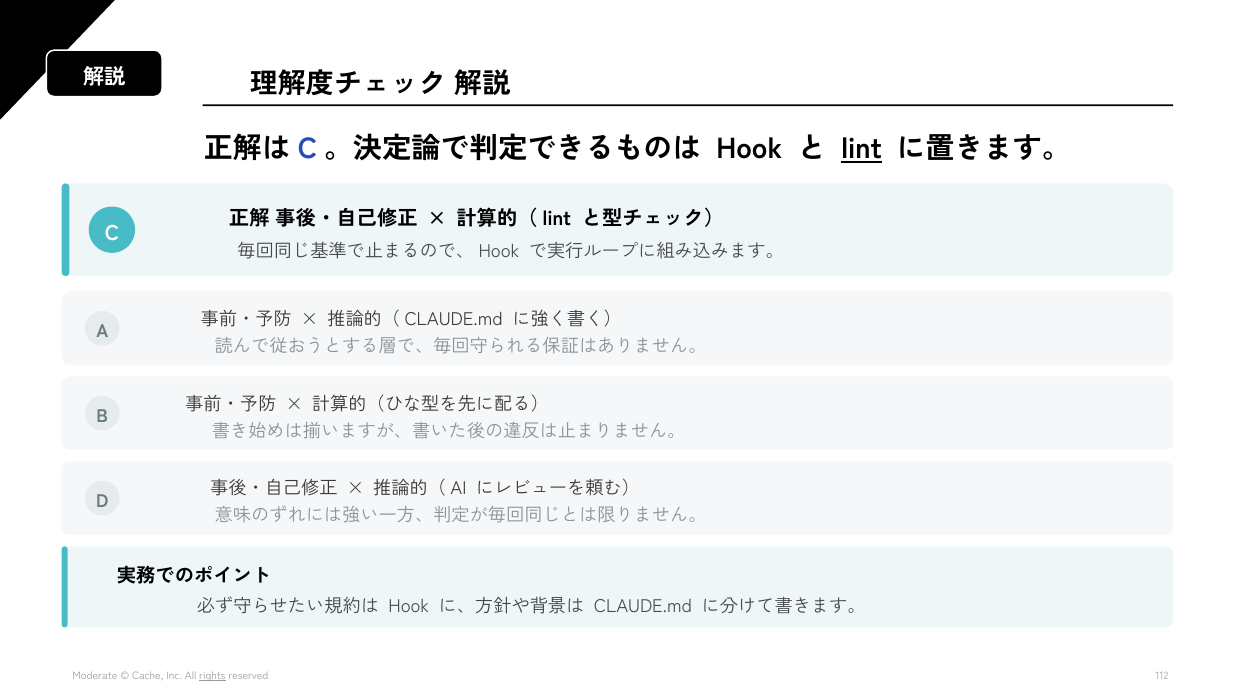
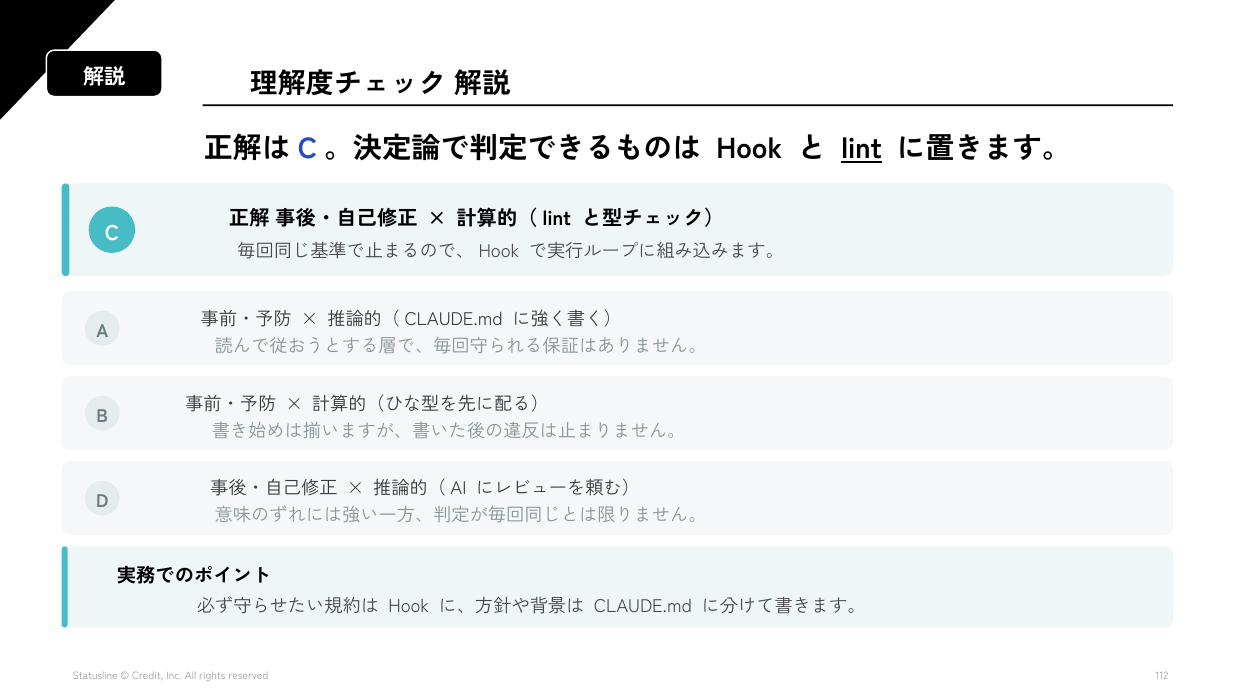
Moderate: Moderate -> Statusline (95, 675)
Cache: Cache -> Credit (148, 675)
rights underline: present -> none (212, 675)
